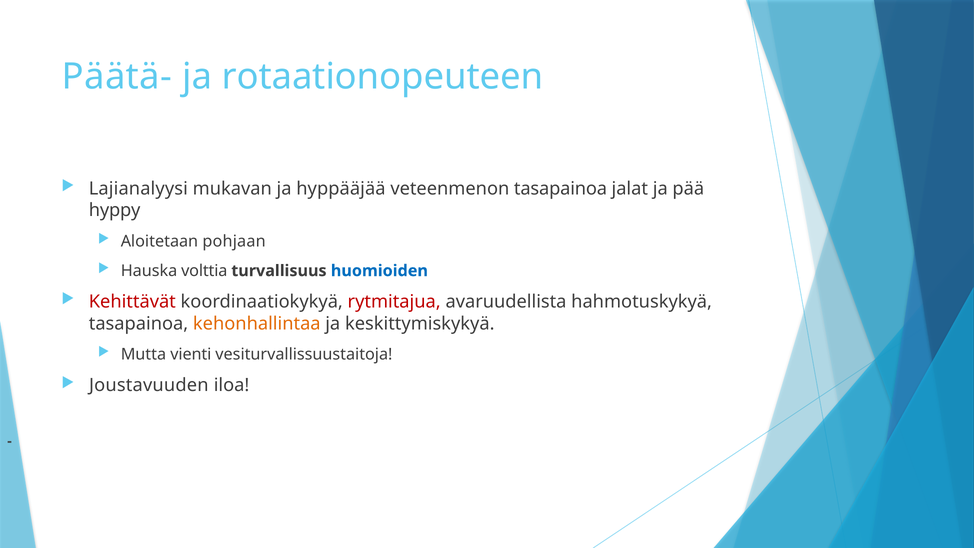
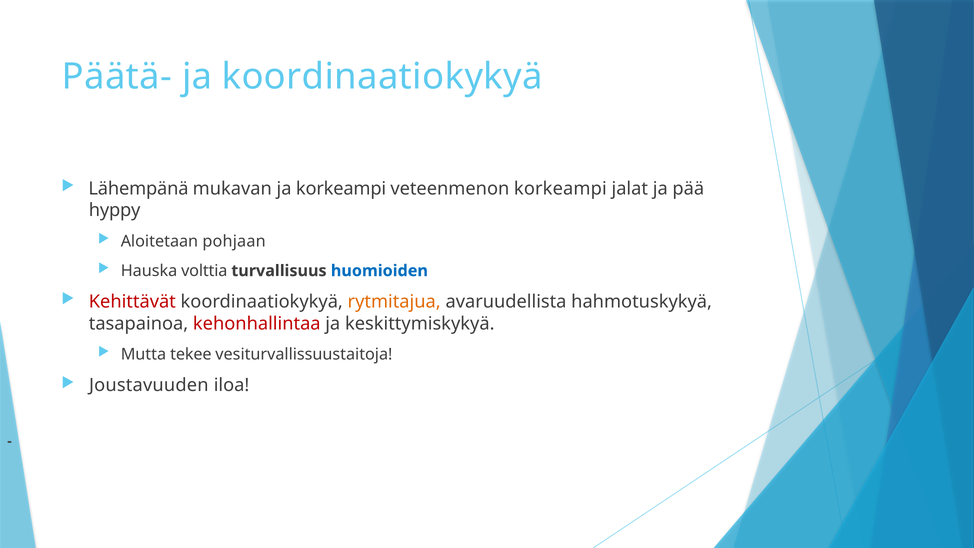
ja rotaationopeuteen: rotaationopeuteen -> koordinaatiokykyä (382, 77)
Lajianalyysi: Lajianalyysi -> Lähempänä (138, 189)
ja hyppääjää: hyppääjää -> korkeampi (341, 189)
veteenmenon tasapainoa: tasapainoa -> korkeampi (560, 189)
rytmitajua colour: red -> orange (394, 302)
kehonhallintaa colour: orange -> red (257, 324)
vienti: vienti -> tekee (191, 354)
